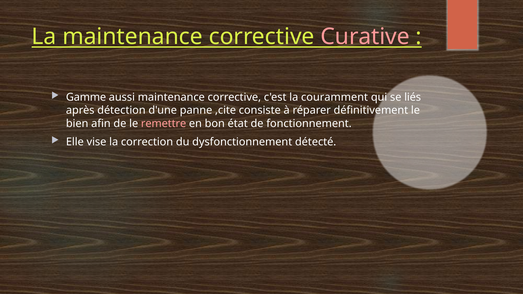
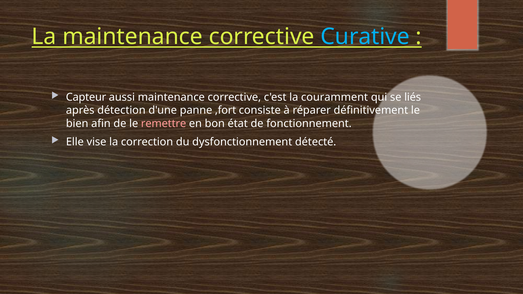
Curative colour: pink -> light blue (365, 37)
Gamme: Gamme -> Capteur (86, 97)
,cite: ,cite -> ,fort (226, 110)
